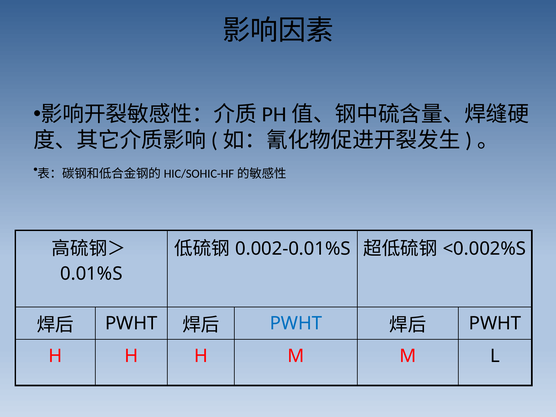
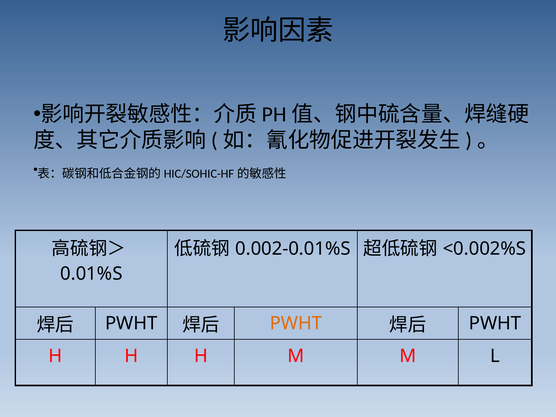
PWHT colour: blue -> orange (296, 323)
